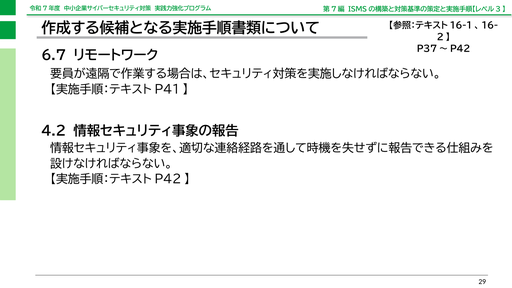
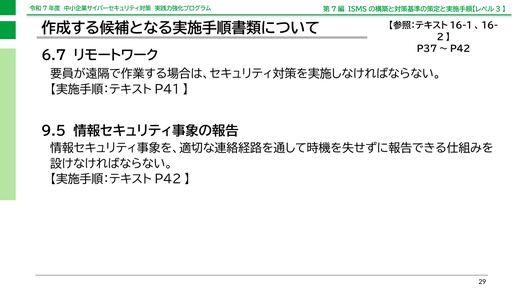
4.2: 4.2 -> 9.5 (54, 131)
